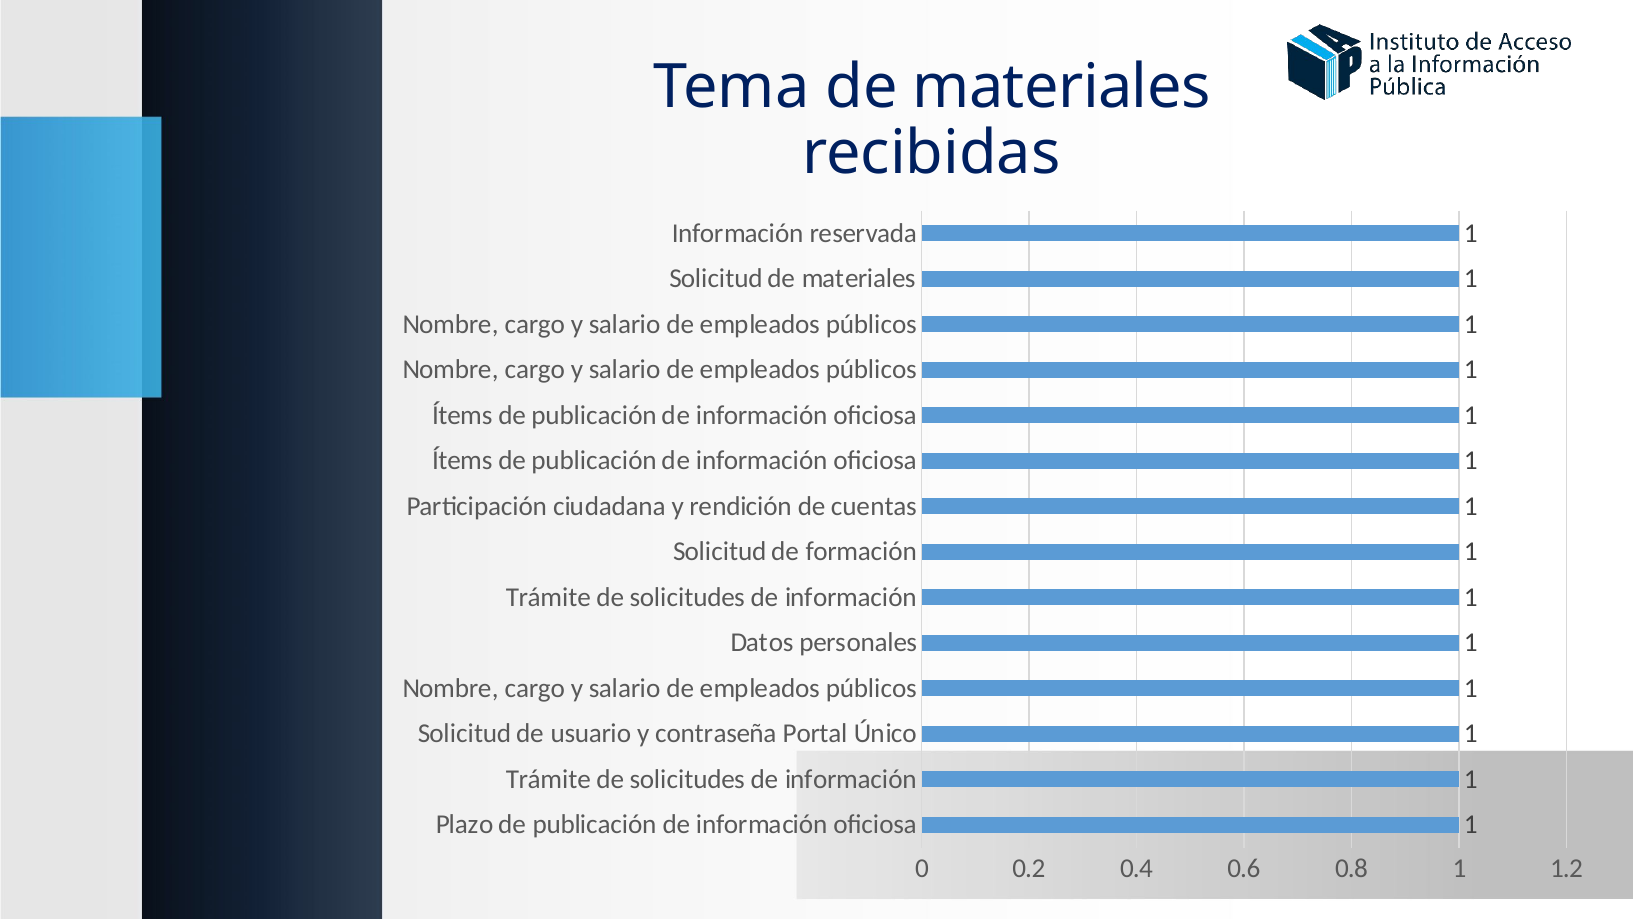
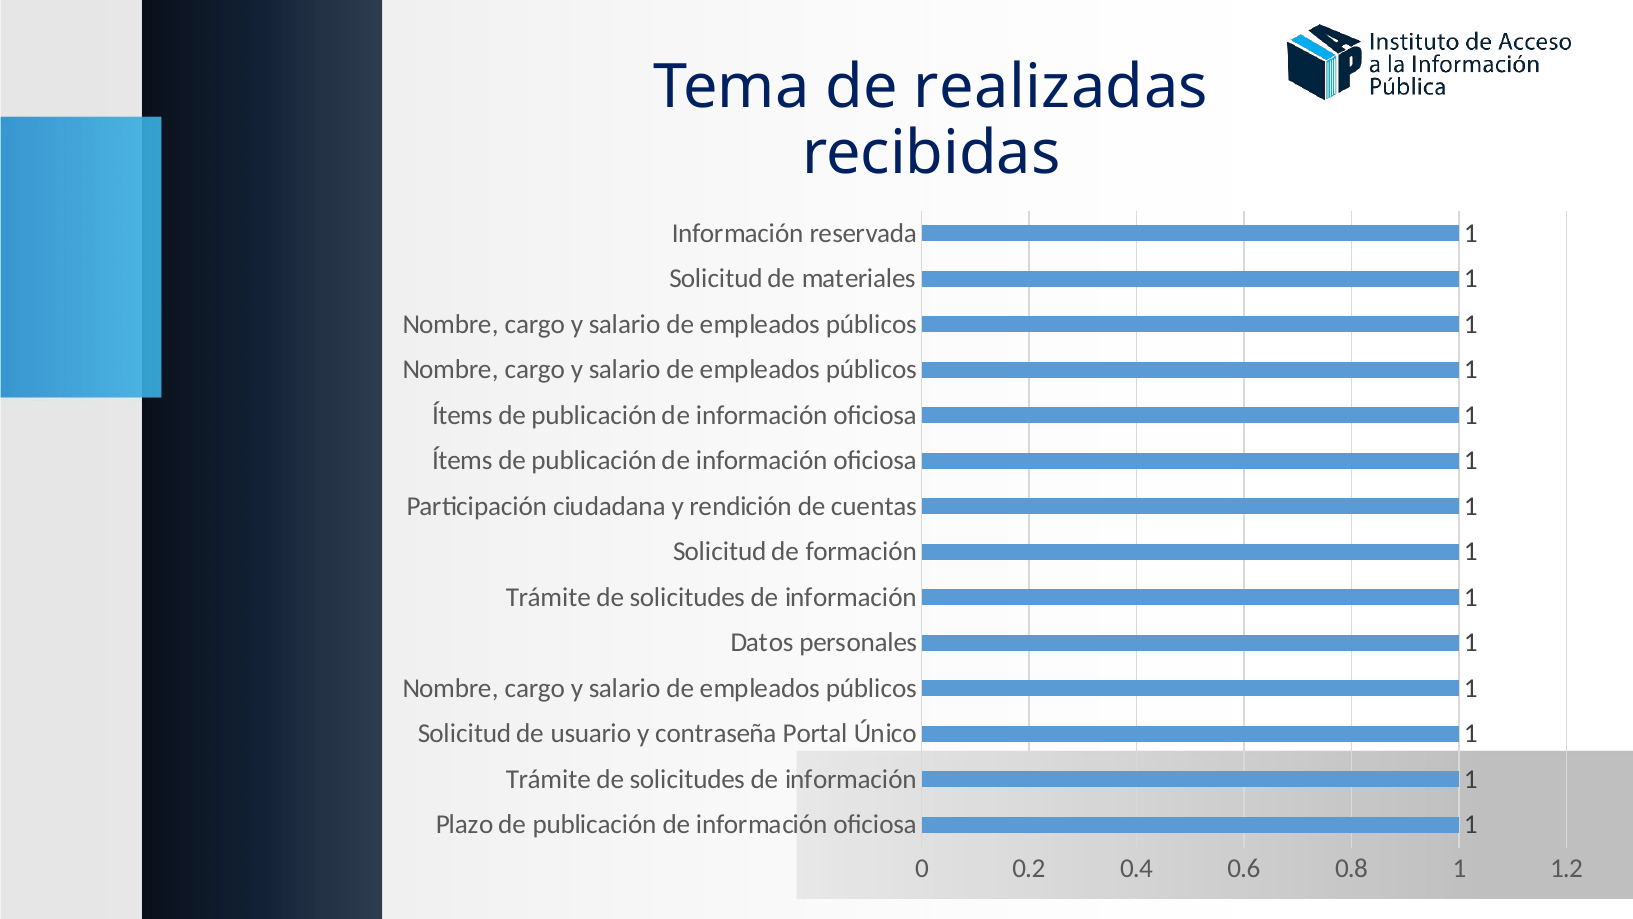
Tema de materiales: materiales -> realizadas (1061, 88)
